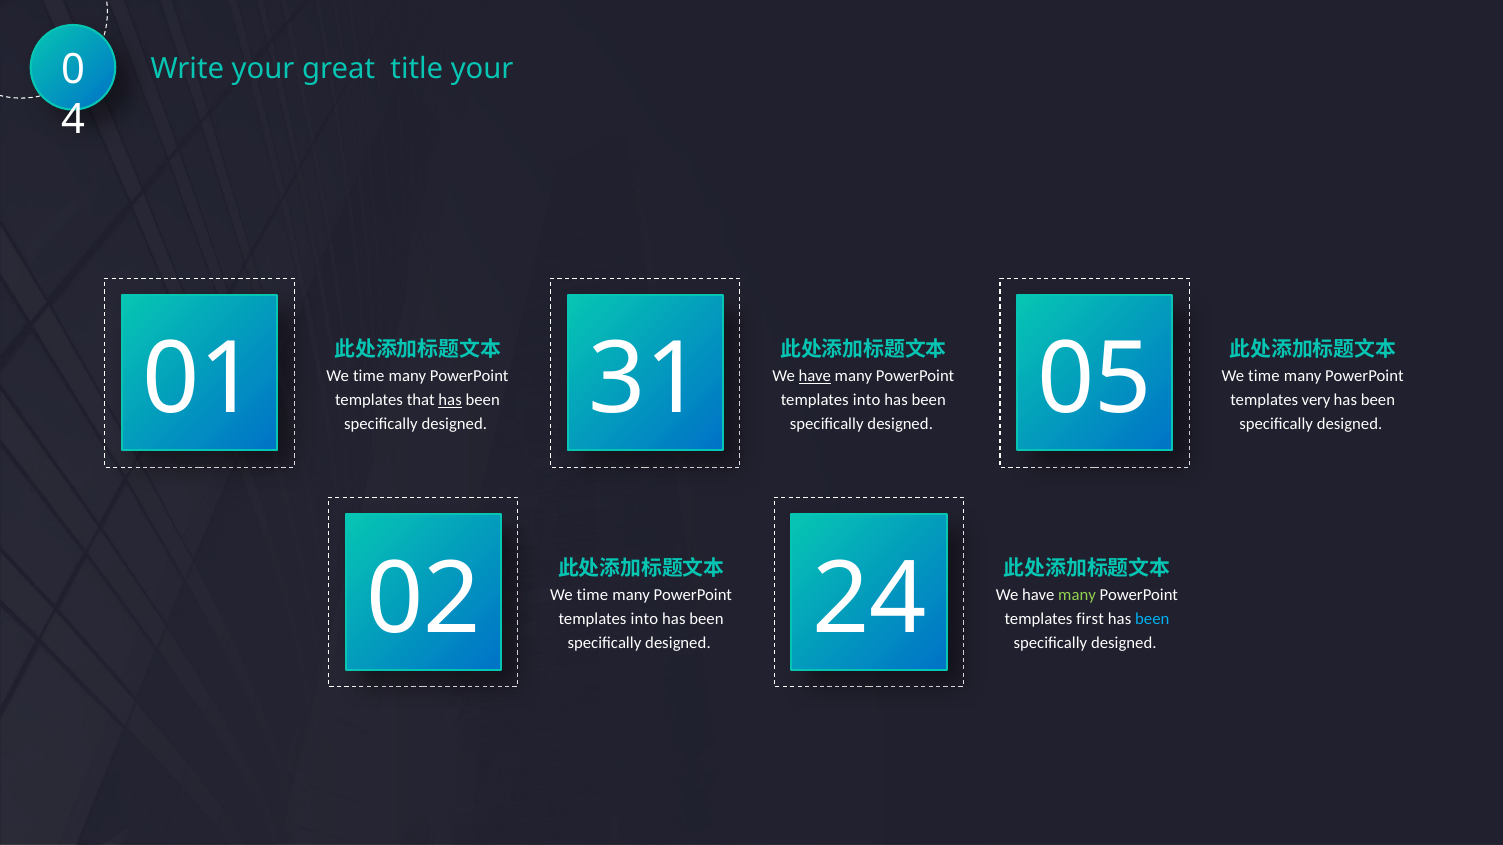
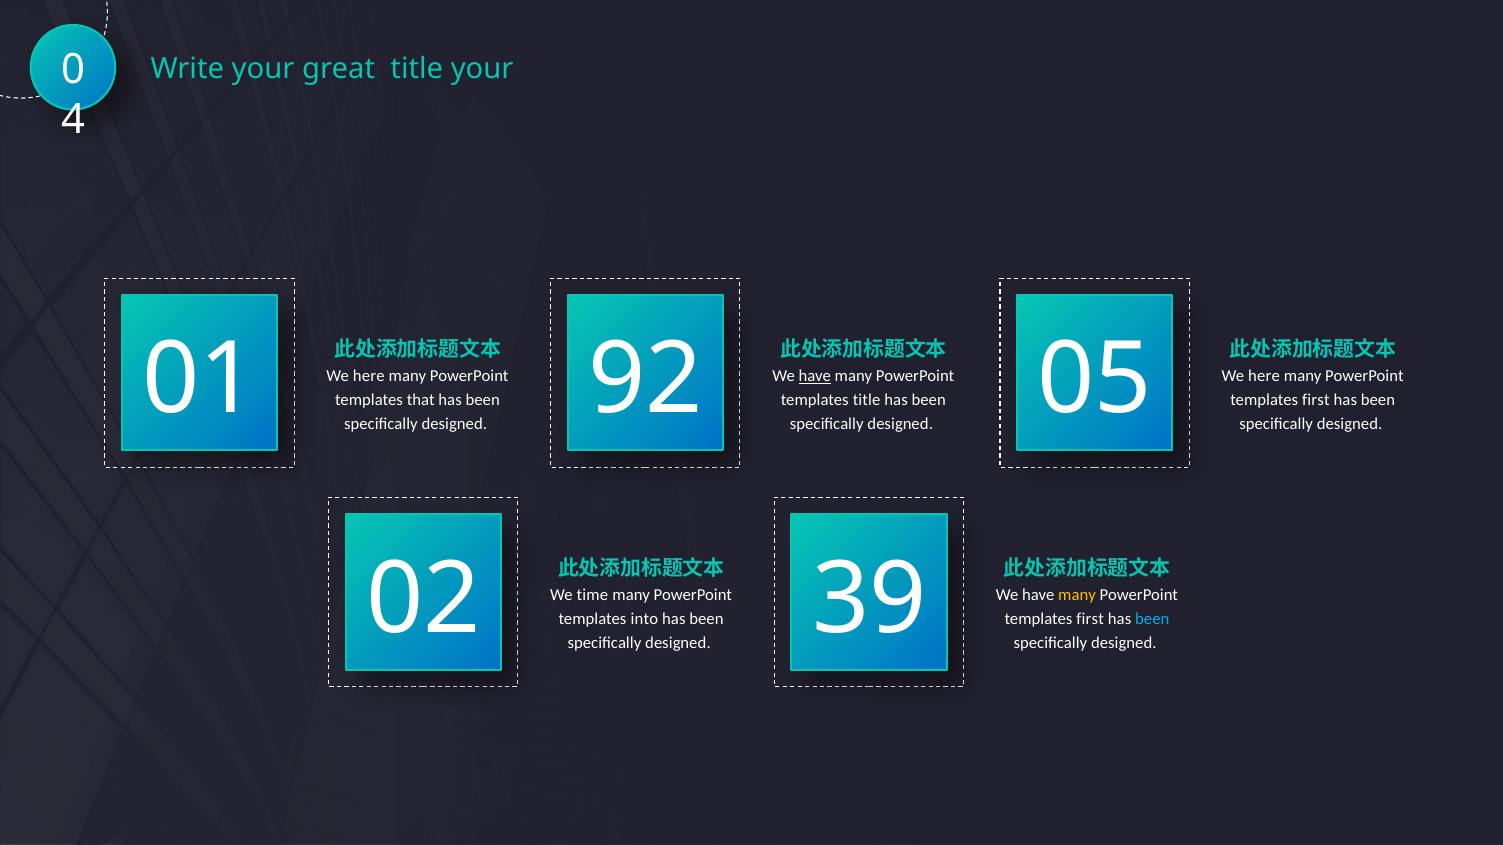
time: time -> here (369, 376)
time: time -> here (1264, 376)
has underline: present -> none (450, 400)
into: into -> title (867, 400)
very: very -> first (1316, 400)
31: 31 -> 92 (646, 380)
many colour: light green -> yellow (1077, 595)
24: 24 -> 39 (869, 599)
